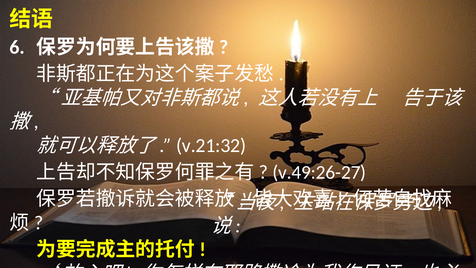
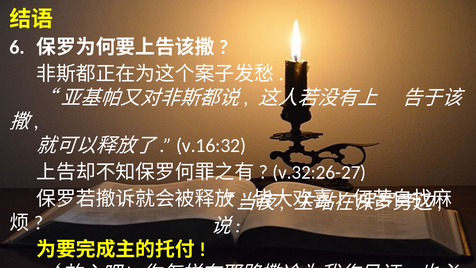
v.21:32: v.21:32 -> v.16:32 (211, 145)
v.49:26-27: v.49:26-27 -> v.32:26-27 (319, 172)
